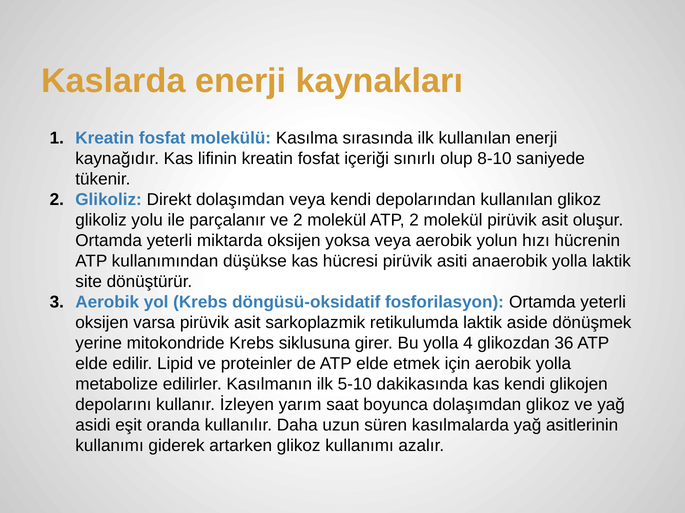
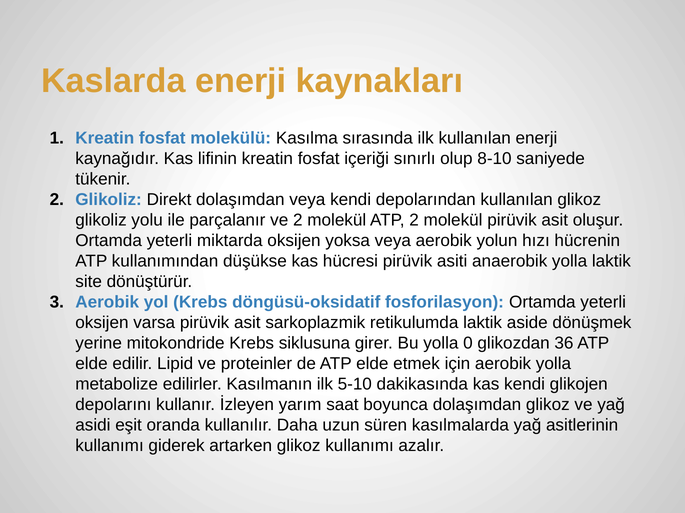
4: 4 -> 0 (468, 344)
